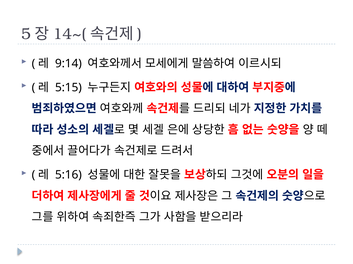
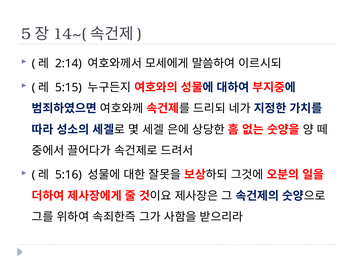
9:14: 9:14 -> 2:14 (68, 64)
